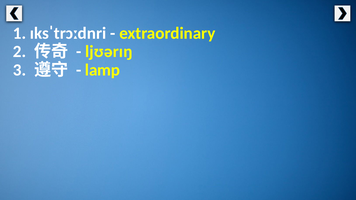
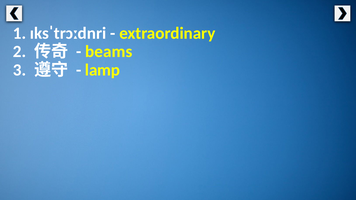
ljʊərɪŋ: ljʊərɪŋ -> beams (109, 52)
